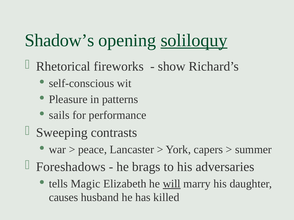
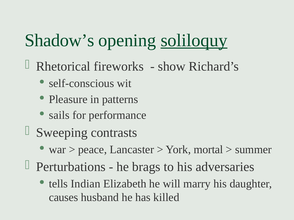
capers: capers -> mortal (208, 150)
Foreshadows: Foreshadows -> Perturbations (71, 167)
Magic: Magic -> Indian (86, 184)
will underline: present -> none (172, 184)
